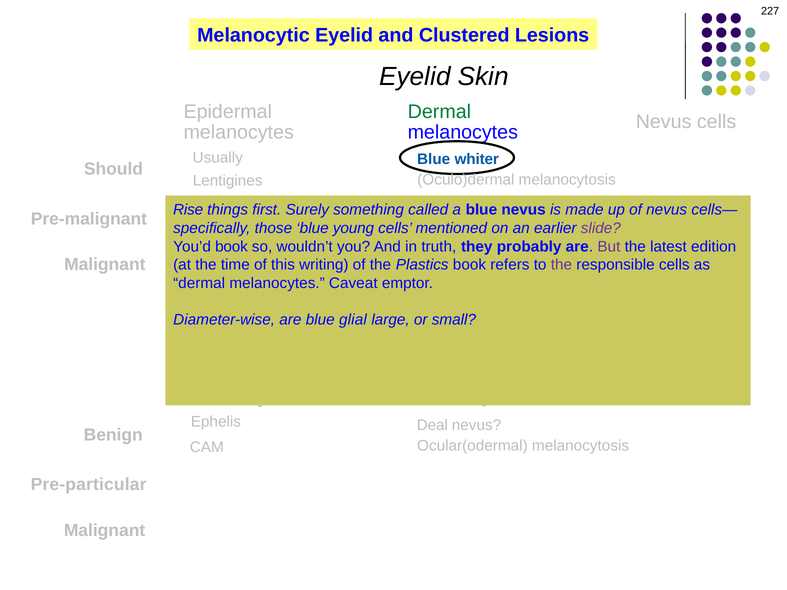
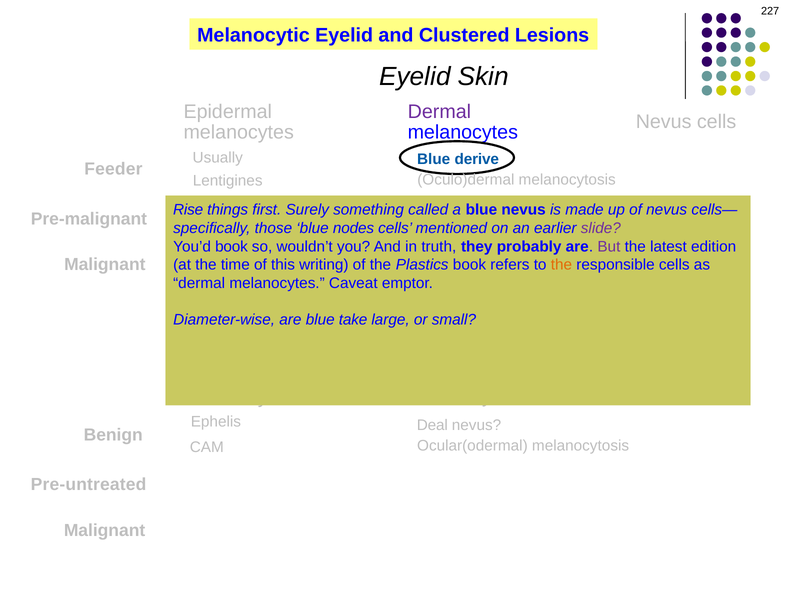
Dermal colour: green -> purple (439, 112)
whiter: whiter -> derive (477, 159)
Should: Should -> Feeder (113, 169)
young: young -> nodes (354, 228)
the colour: purple -> orange (561, 265)
glial: glial -> take (353, 320)
Pre-particular: Pre-particular -> Pre-untreated (89, 485)
